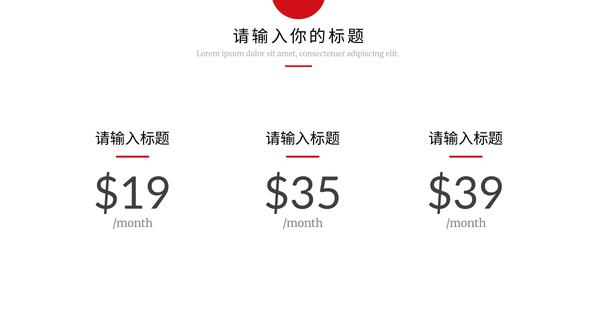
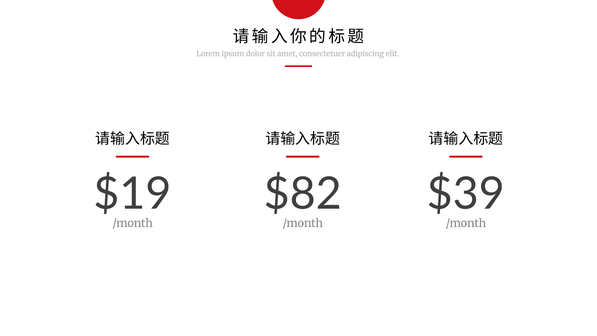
$35: $35 -> $82 (303, 194)
